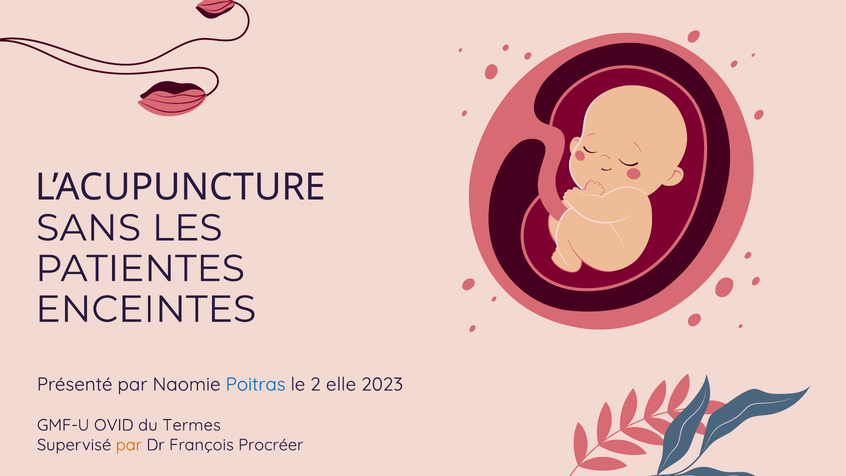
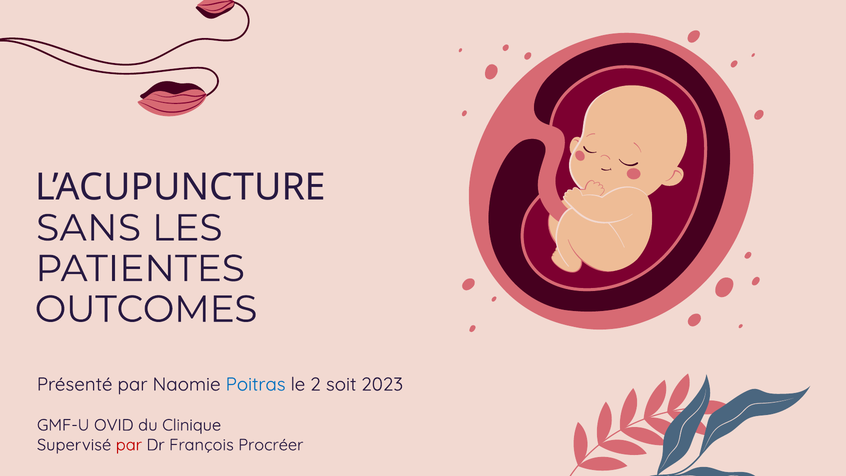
ENCEINTES: ENCEINTES -> OUTCOMES (146, 309)
elle: elle -> soit (341, 384)
Termes: Termes -> Clinique (192, 425)
par colour: orange -> red (129, 445)
